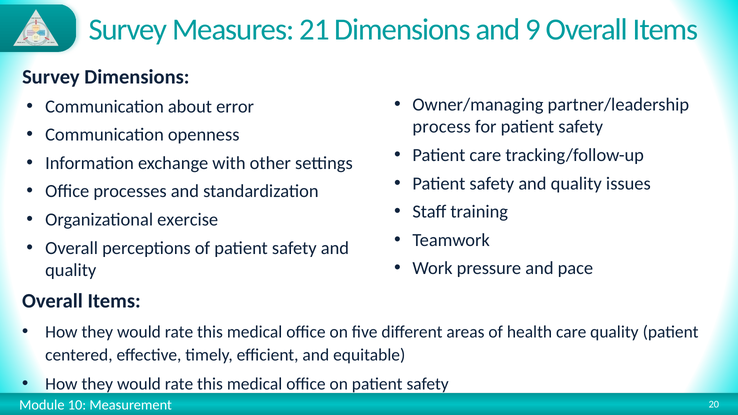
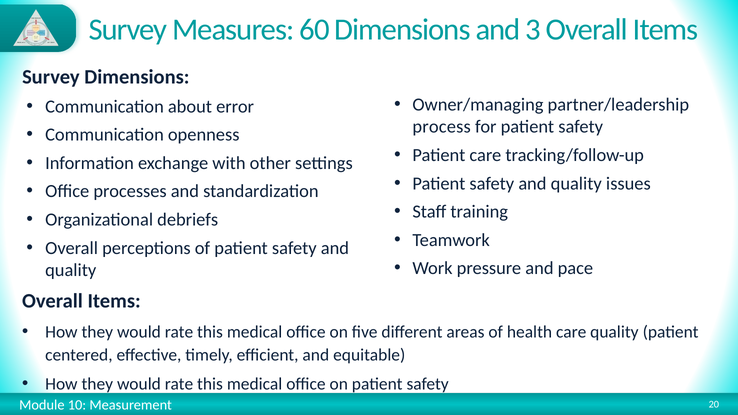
21: 21 -> 60 (314, 30)
9: 9 -> 3 (533, 30)
exercise: exercise -> debriefs (188, 220)
